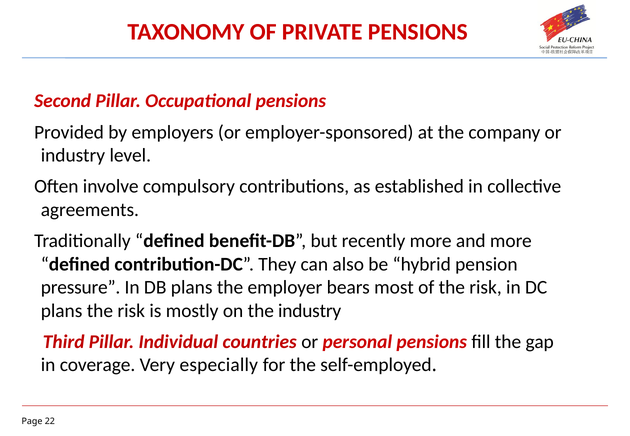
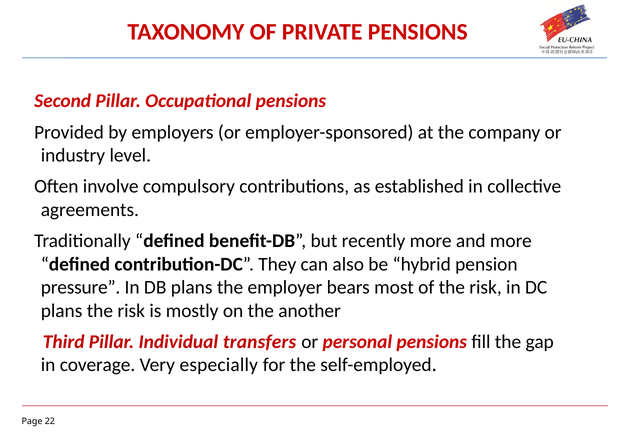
the industry: industry -> another (310, 311)
countries: countries -> transfers (260, 342)
